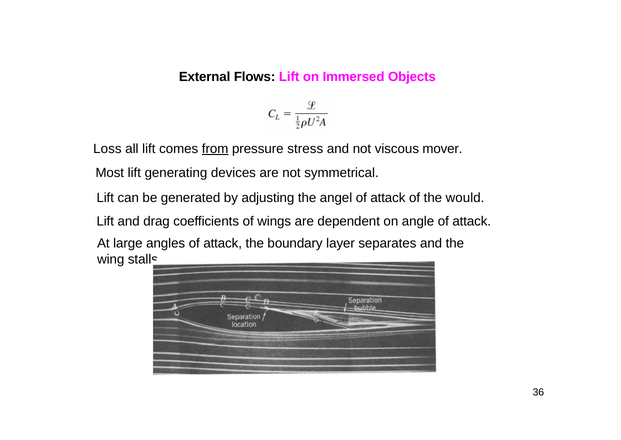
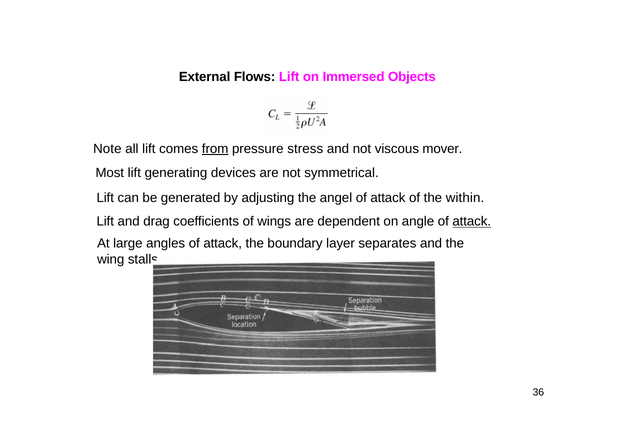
Loss: Loss -> Note (107, 149)
would: would -> within (465, 198)
attack underline: none -> present (472, 221)
